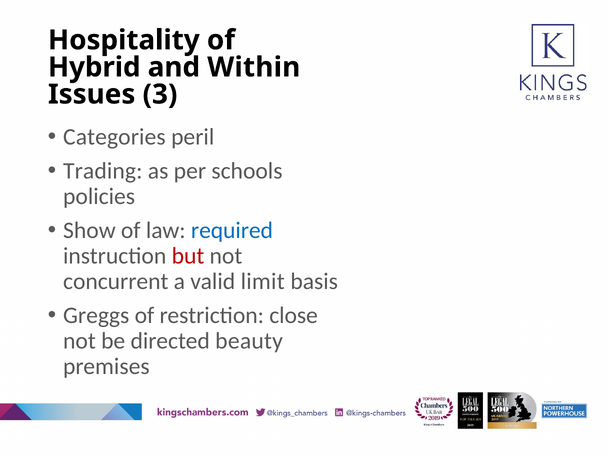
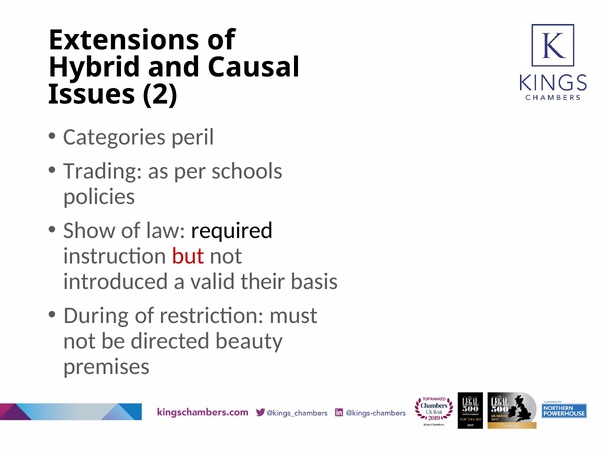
Hospitality: Hospitality -> Extensions (124, 40)
Within: Within -> Causal (254, 67)
3: 3 -> 2 (160, 94)
required colour: blue -> black (232, 230)
concurrent: concurrent -> introduced (116, 281)
limit: limit -> their (263, 281)
Greggs: Greggs -> During (96, 315)
close: close -> must (294, 315)
